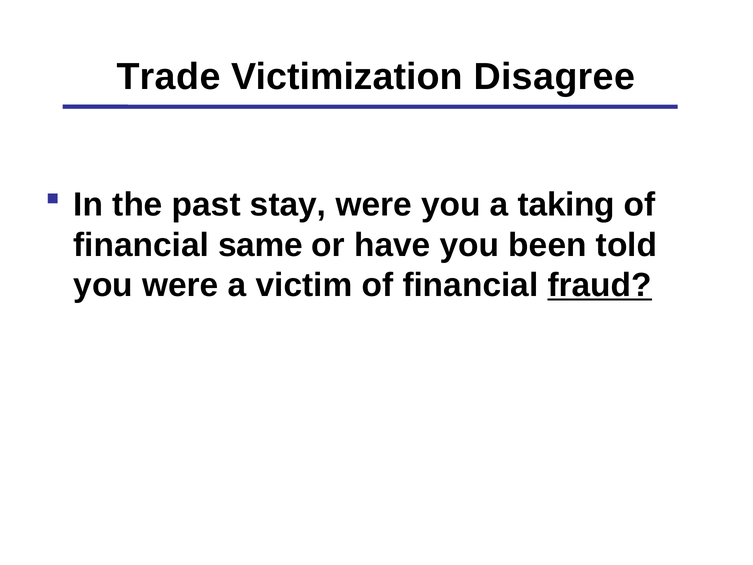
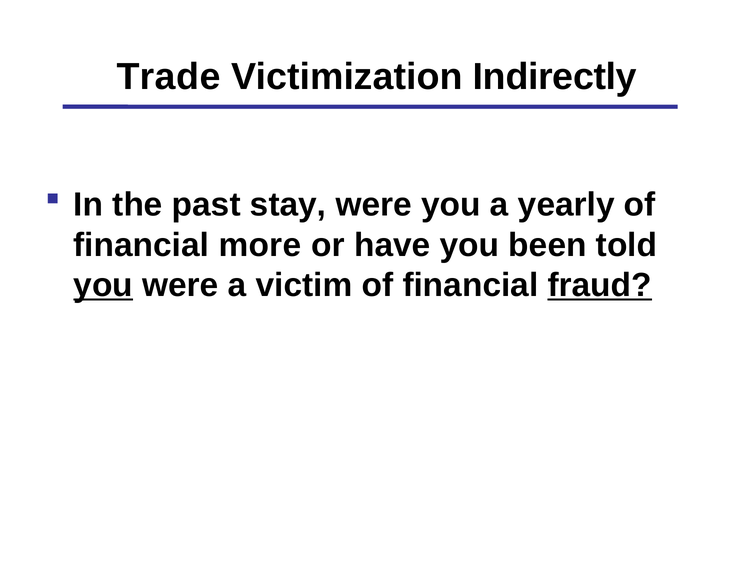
Disagree: Disagree -> Indirectly (555, 77)
taking: taking -> yearly (566, 205)
same: same -> more (260, 245)
you underline: none -> present (103, 285)
